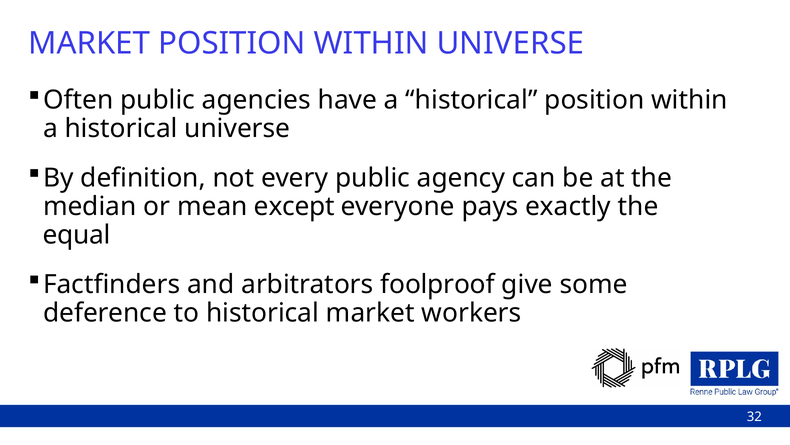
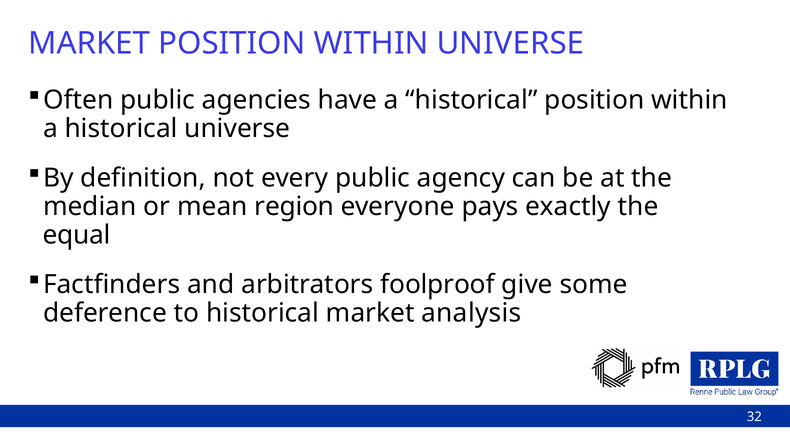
except: except -> region (294, 206)
workers: workers -> analysis (471, 312)
